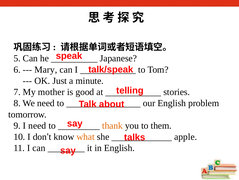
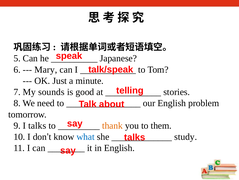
mother: mother -> sounds (51, 92)
I need: need -> talks (37, 125)
what colour: orange -> blue (86, 136)
apple: apple -> study (186, 136)
